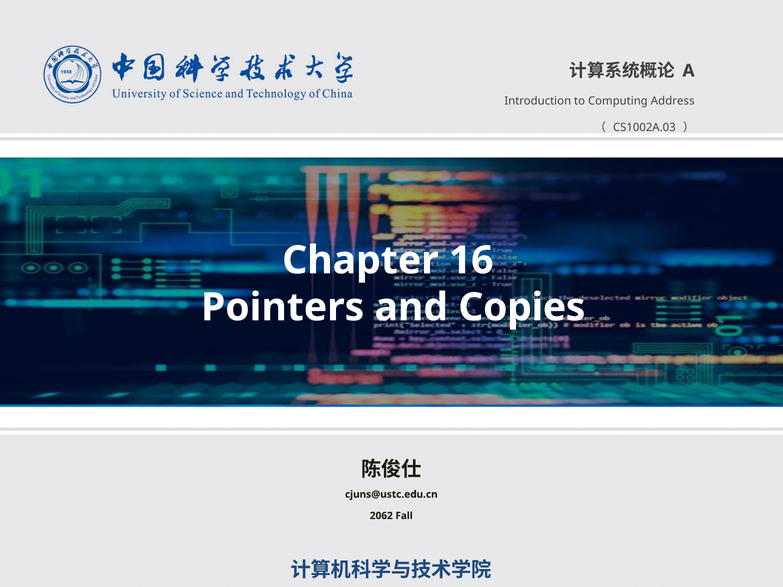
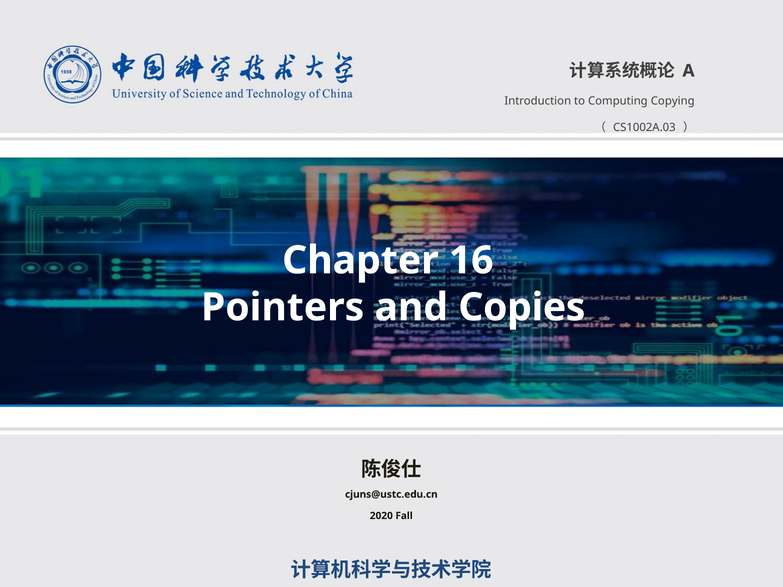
Address: Address -> Copying (673, 101)
2062: 2062 -> 2020 (381, 516)
